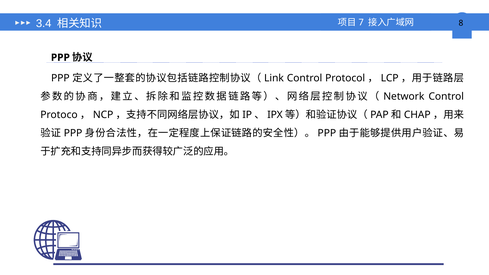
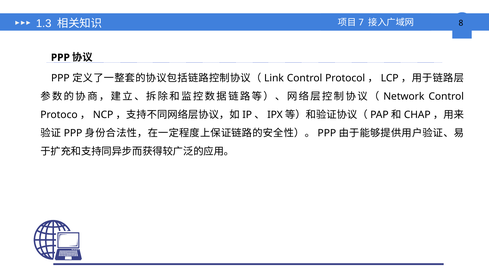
3.4: 3.4 -> 1.3 (44, 23)
